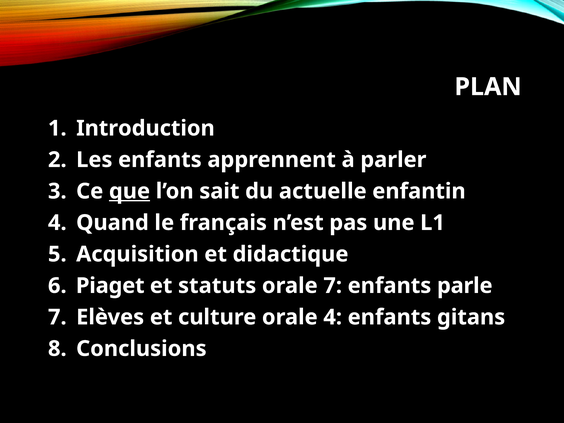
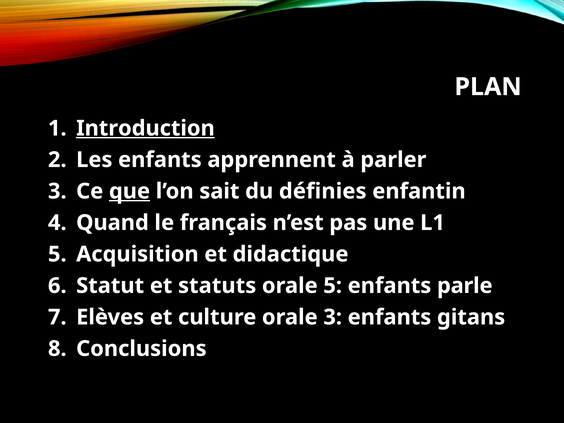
Introduction underline: none -> present (145, 128)
actuelle: actuelle -> définies (323, 191)
Piaget: Piaget -> Statut (110, 286)
orale 7: 7 -> 5 (333, 286)
orale 4: 4 -> 3 (333, 317)
